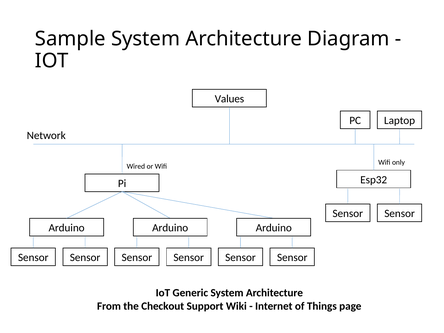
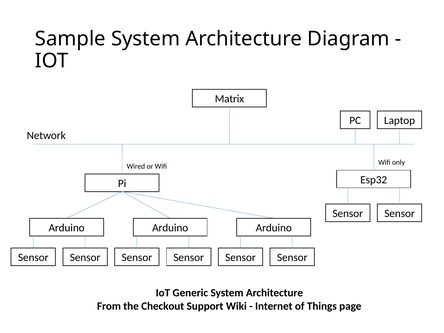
Values: Values -> Matrix (229, 99)
